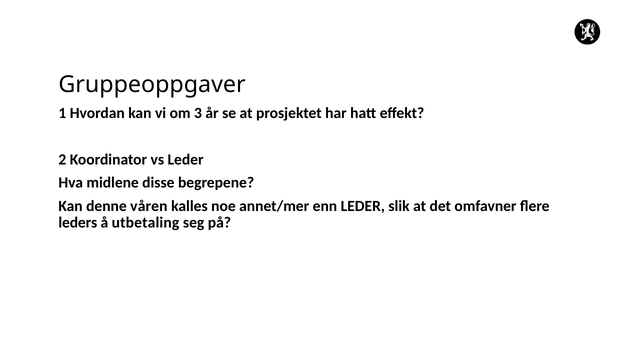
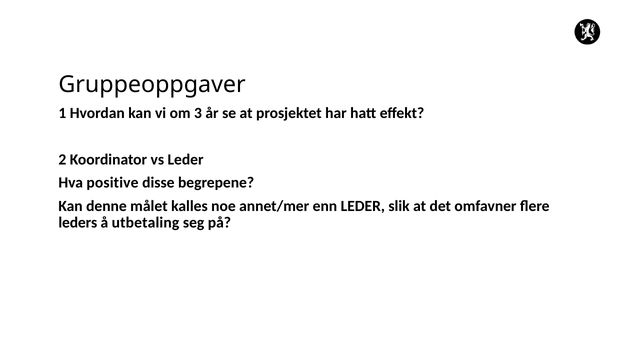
midlene: midlene -> positive (113, 183)
våren: våren -> målet (149, 206)
